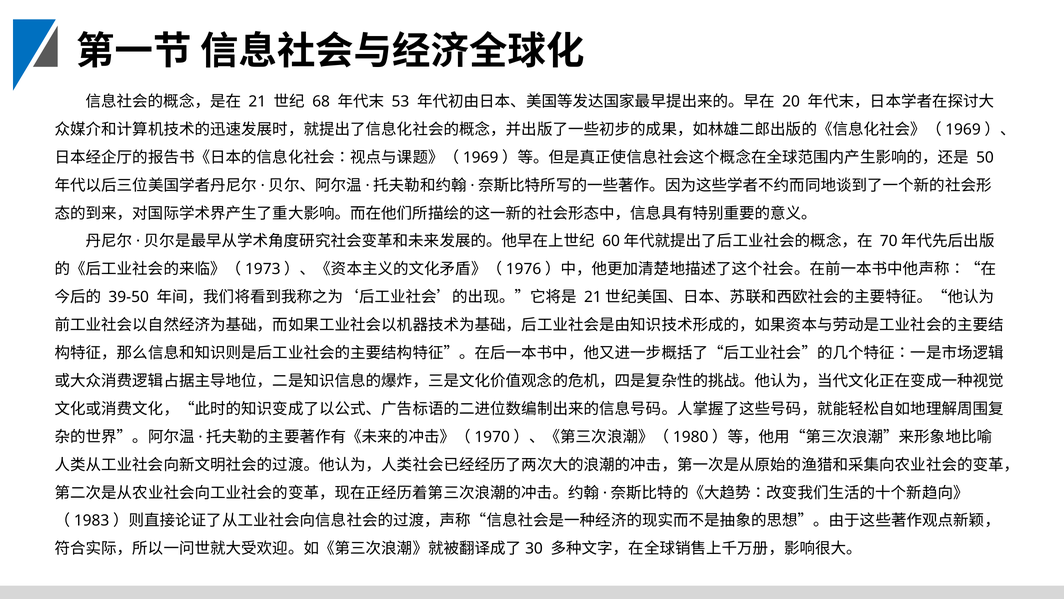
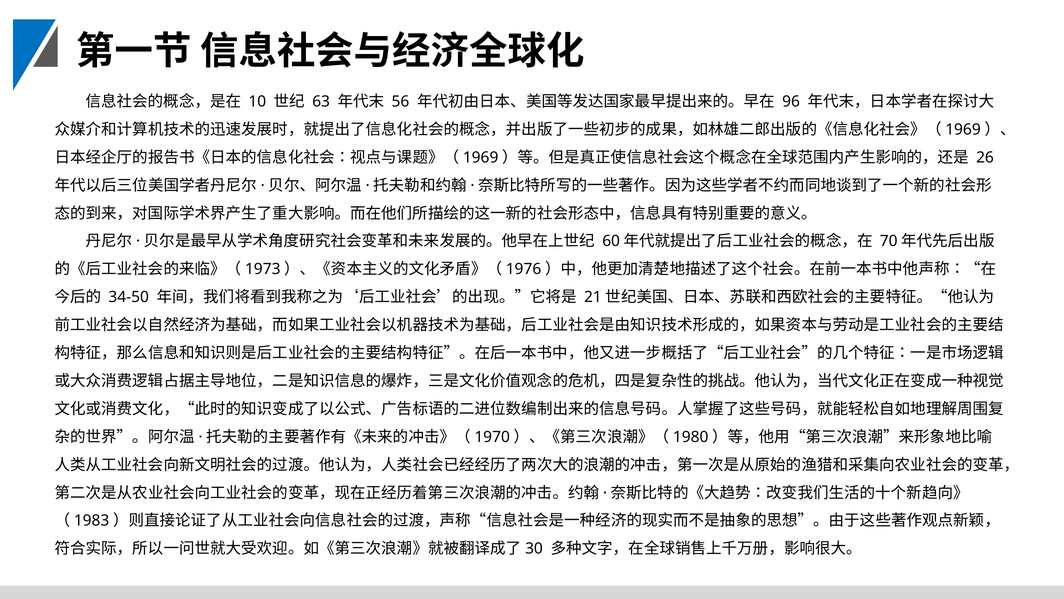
21: 21 -> 10 (257, 101)
68: 68 -> 63 (321, 101)
53: 53 -> 56 (400, 101)
20: 20 -> 96 (791, 101)
50: 50 -> 26 (985, 157)
39-50: 39-50 -> 34-50 (129, 297)
